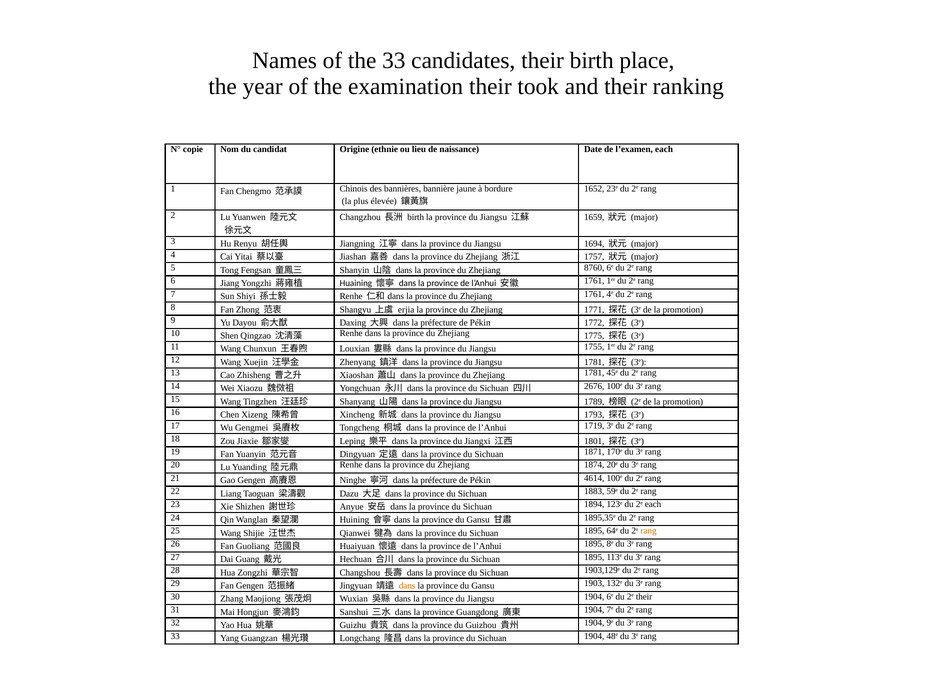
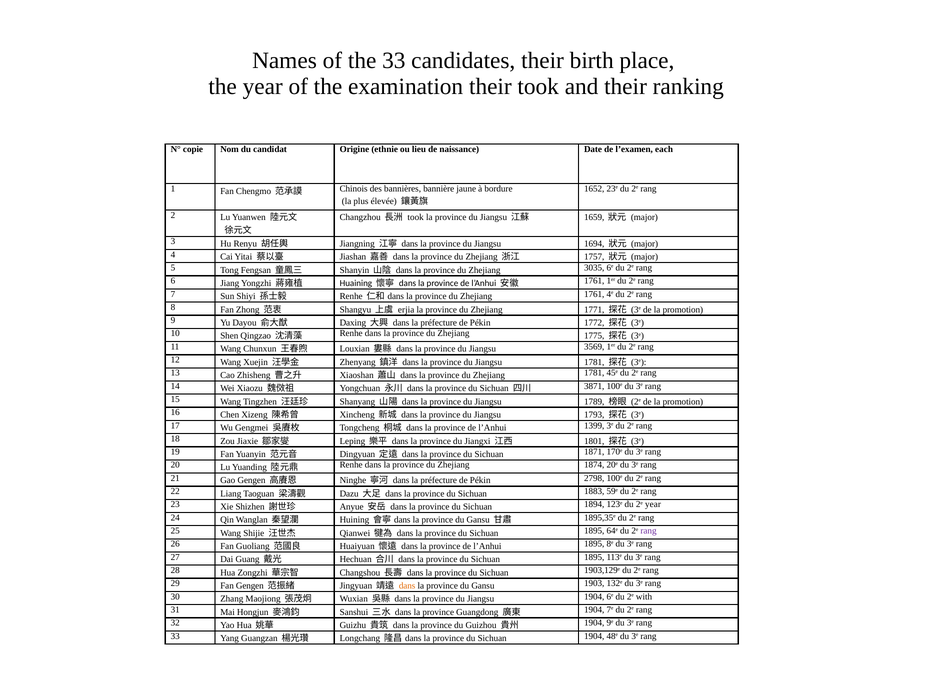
birth: birth -> took (416, 217)
8760: 8760 -> 3035 (594, 268)
1755: 1755 -> 3569 (594, 347)
2676: 2676 -> 3871 (594, 386)
1719: 1719 -> 1399 (594, 425)
4614: 4614 -> 2798 (594, 478)
2e each: each -> year (653, 504)
rang colour: orange -> purple (649, 531)
2e their: their -> with (644, 596)
